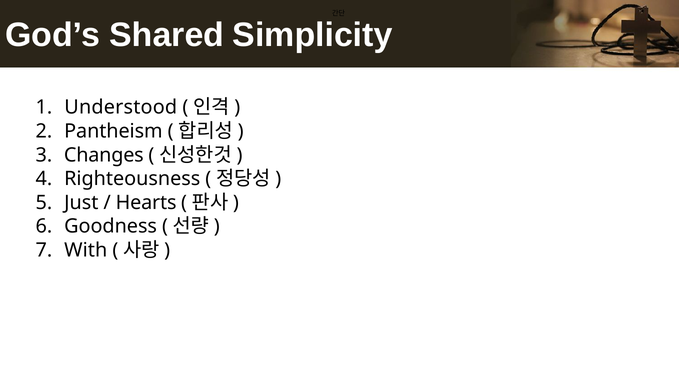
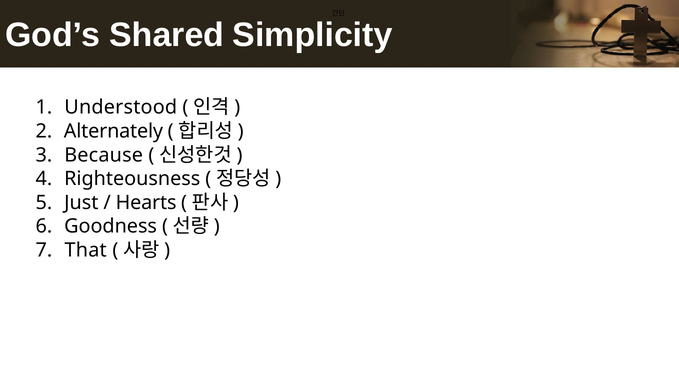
Pantheism: Pantheism -> Alternately (113, 131)
Changes: Changes -> Because (104, 155)
With: With -> That (86, 250)
